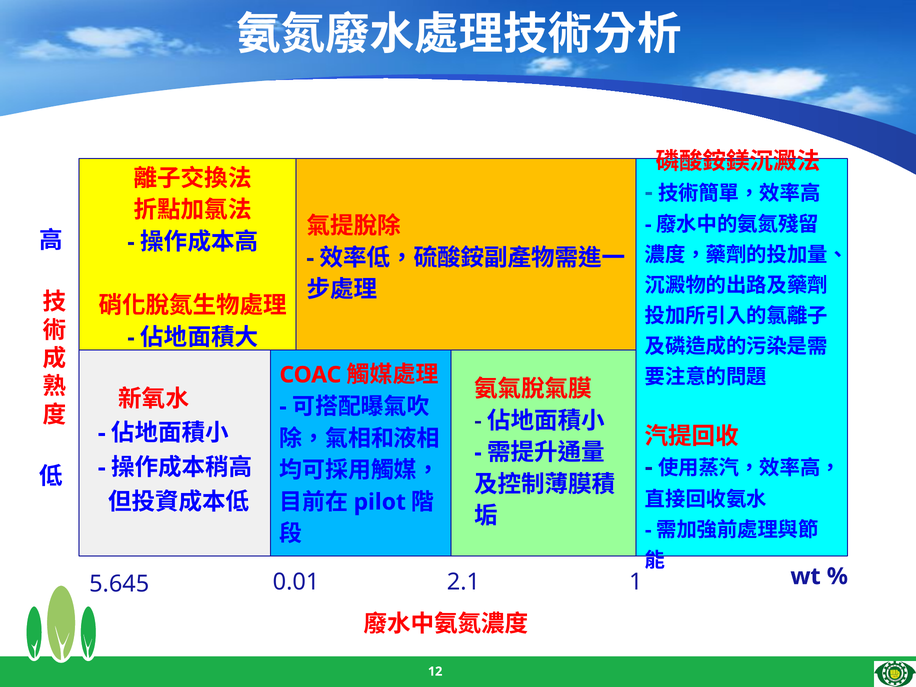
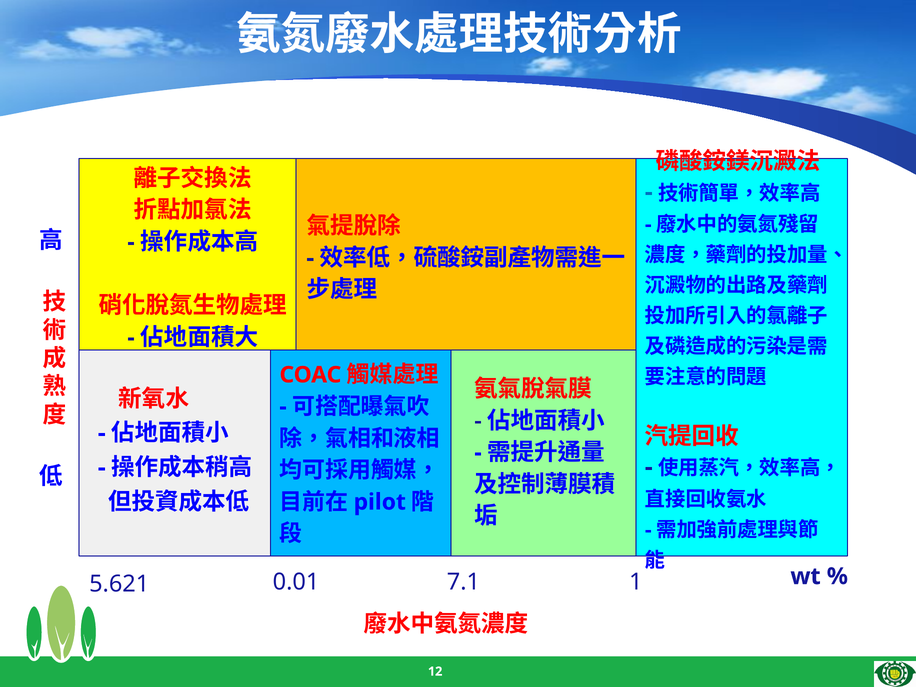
2.1: 2.1 -> 7.1 (463, 582)
5.645: 5.645 -> 5.621 (119, 584)
